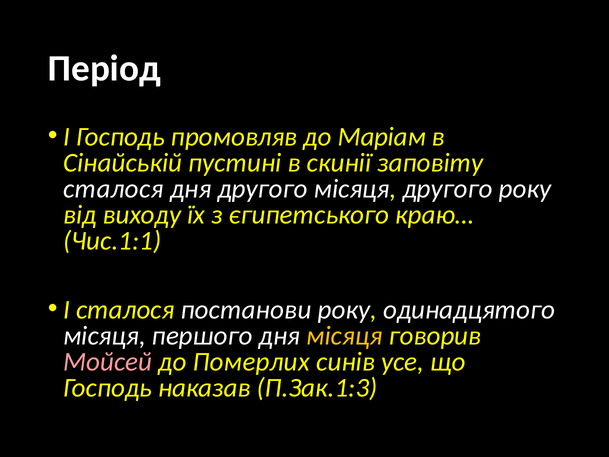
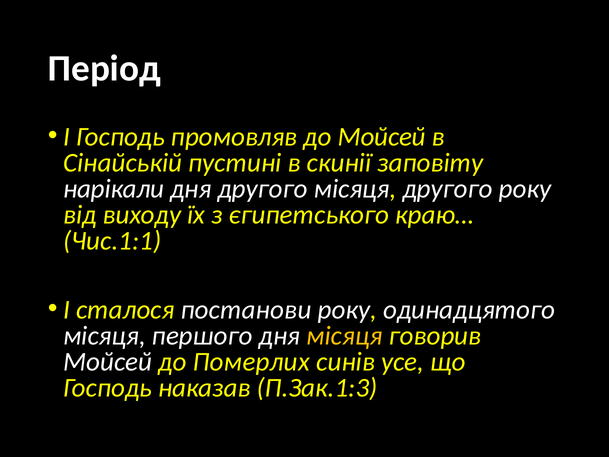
до Маріам: Маріам -> Мойсей (382, 137)
сталося: сталося -> нарікали (114, 189)
Мойсей colour: pink -> white (108, 362)
